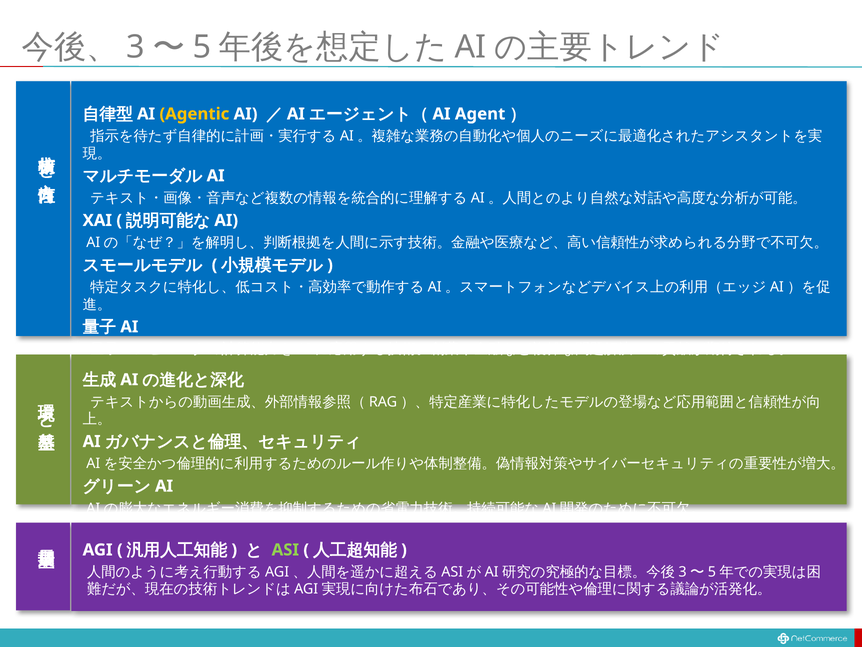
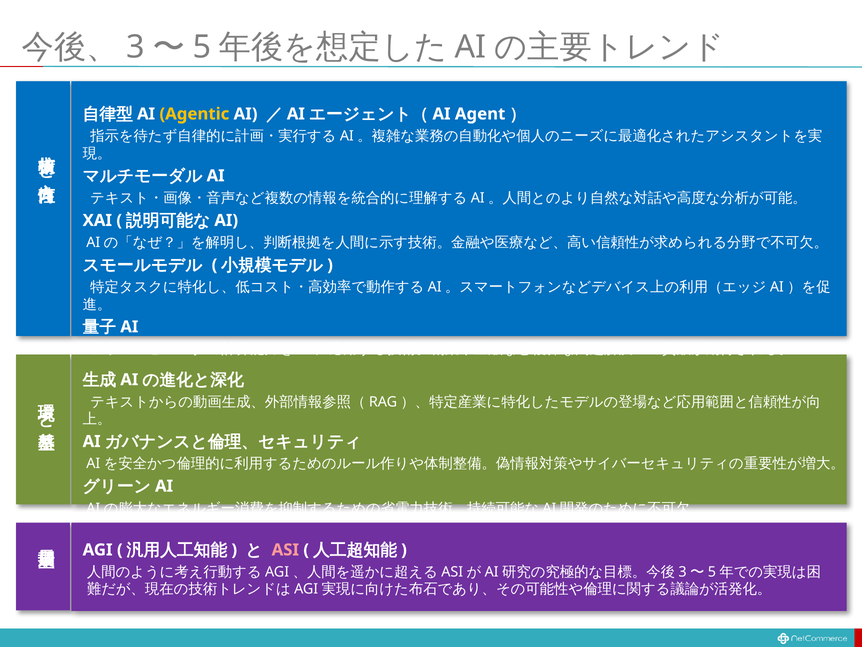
ASI colour: light green -> pink (285, 549)
